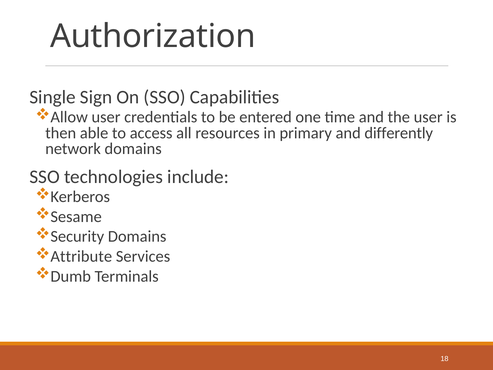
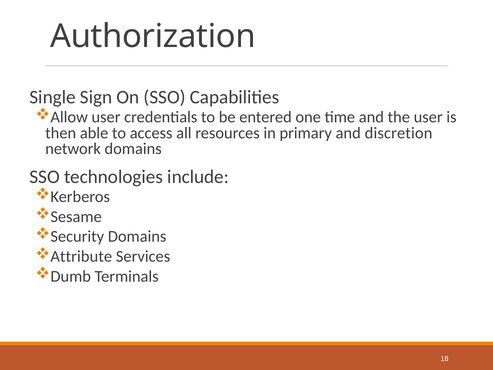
differently: differently -> discretion (399, 133)
